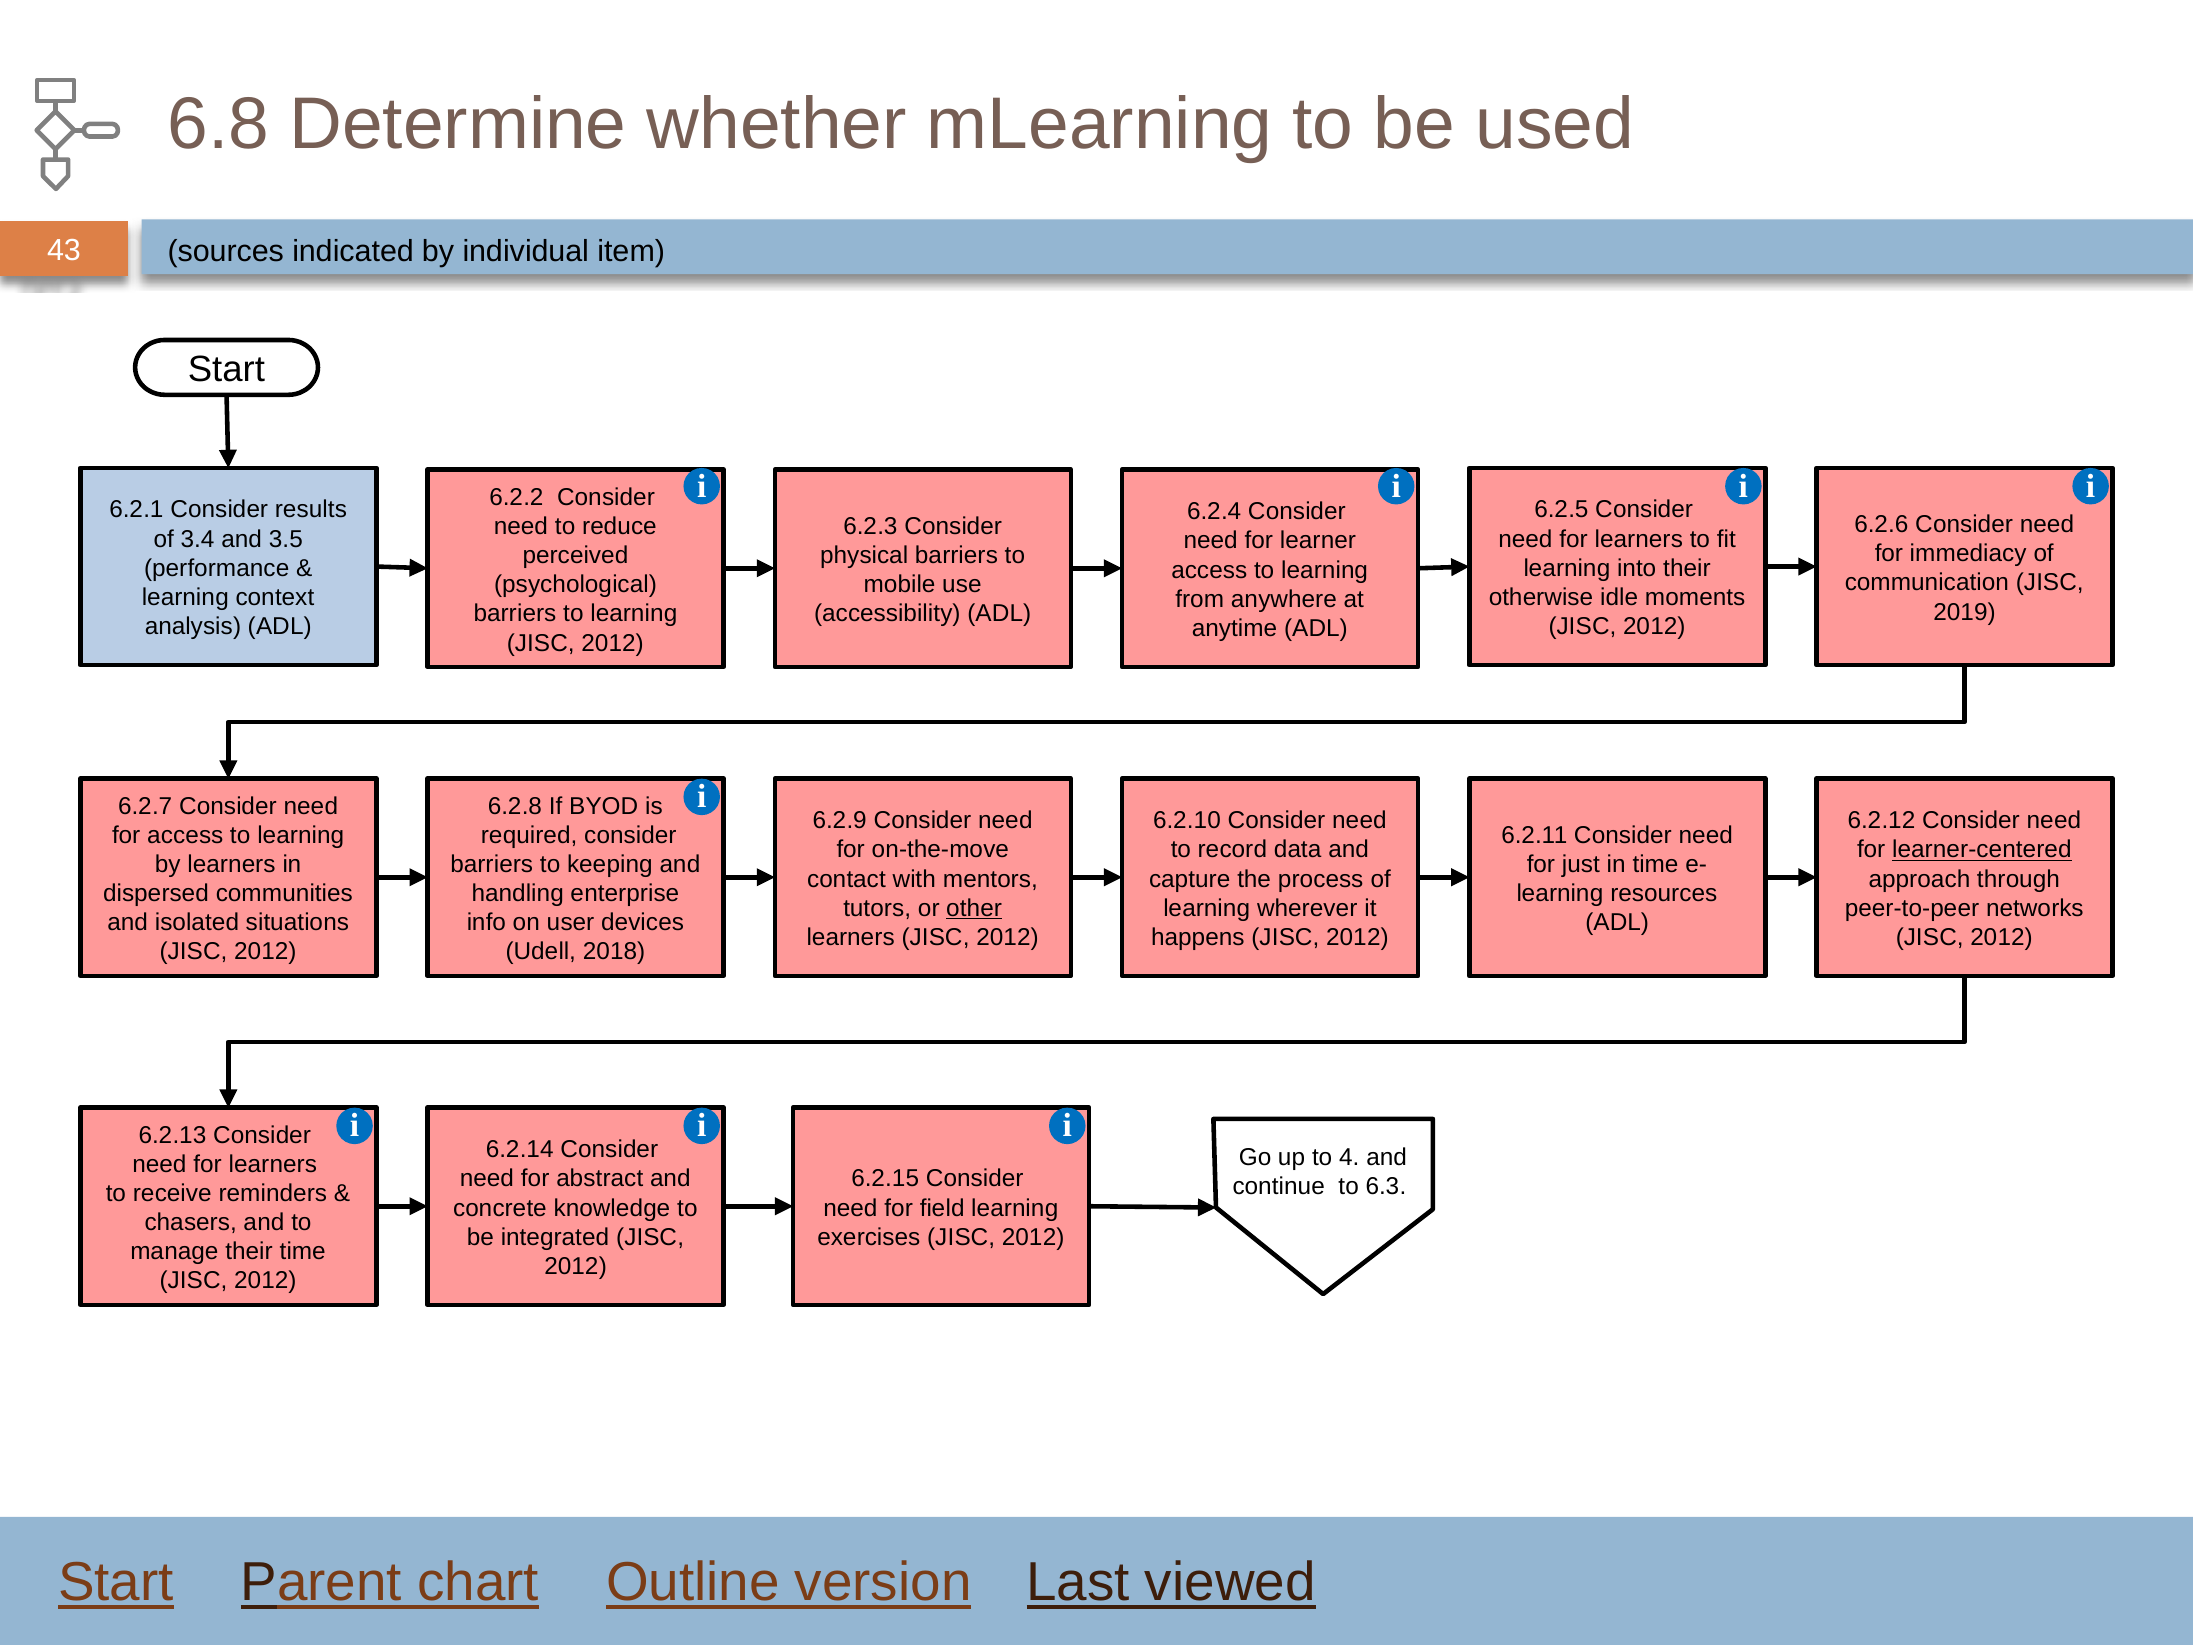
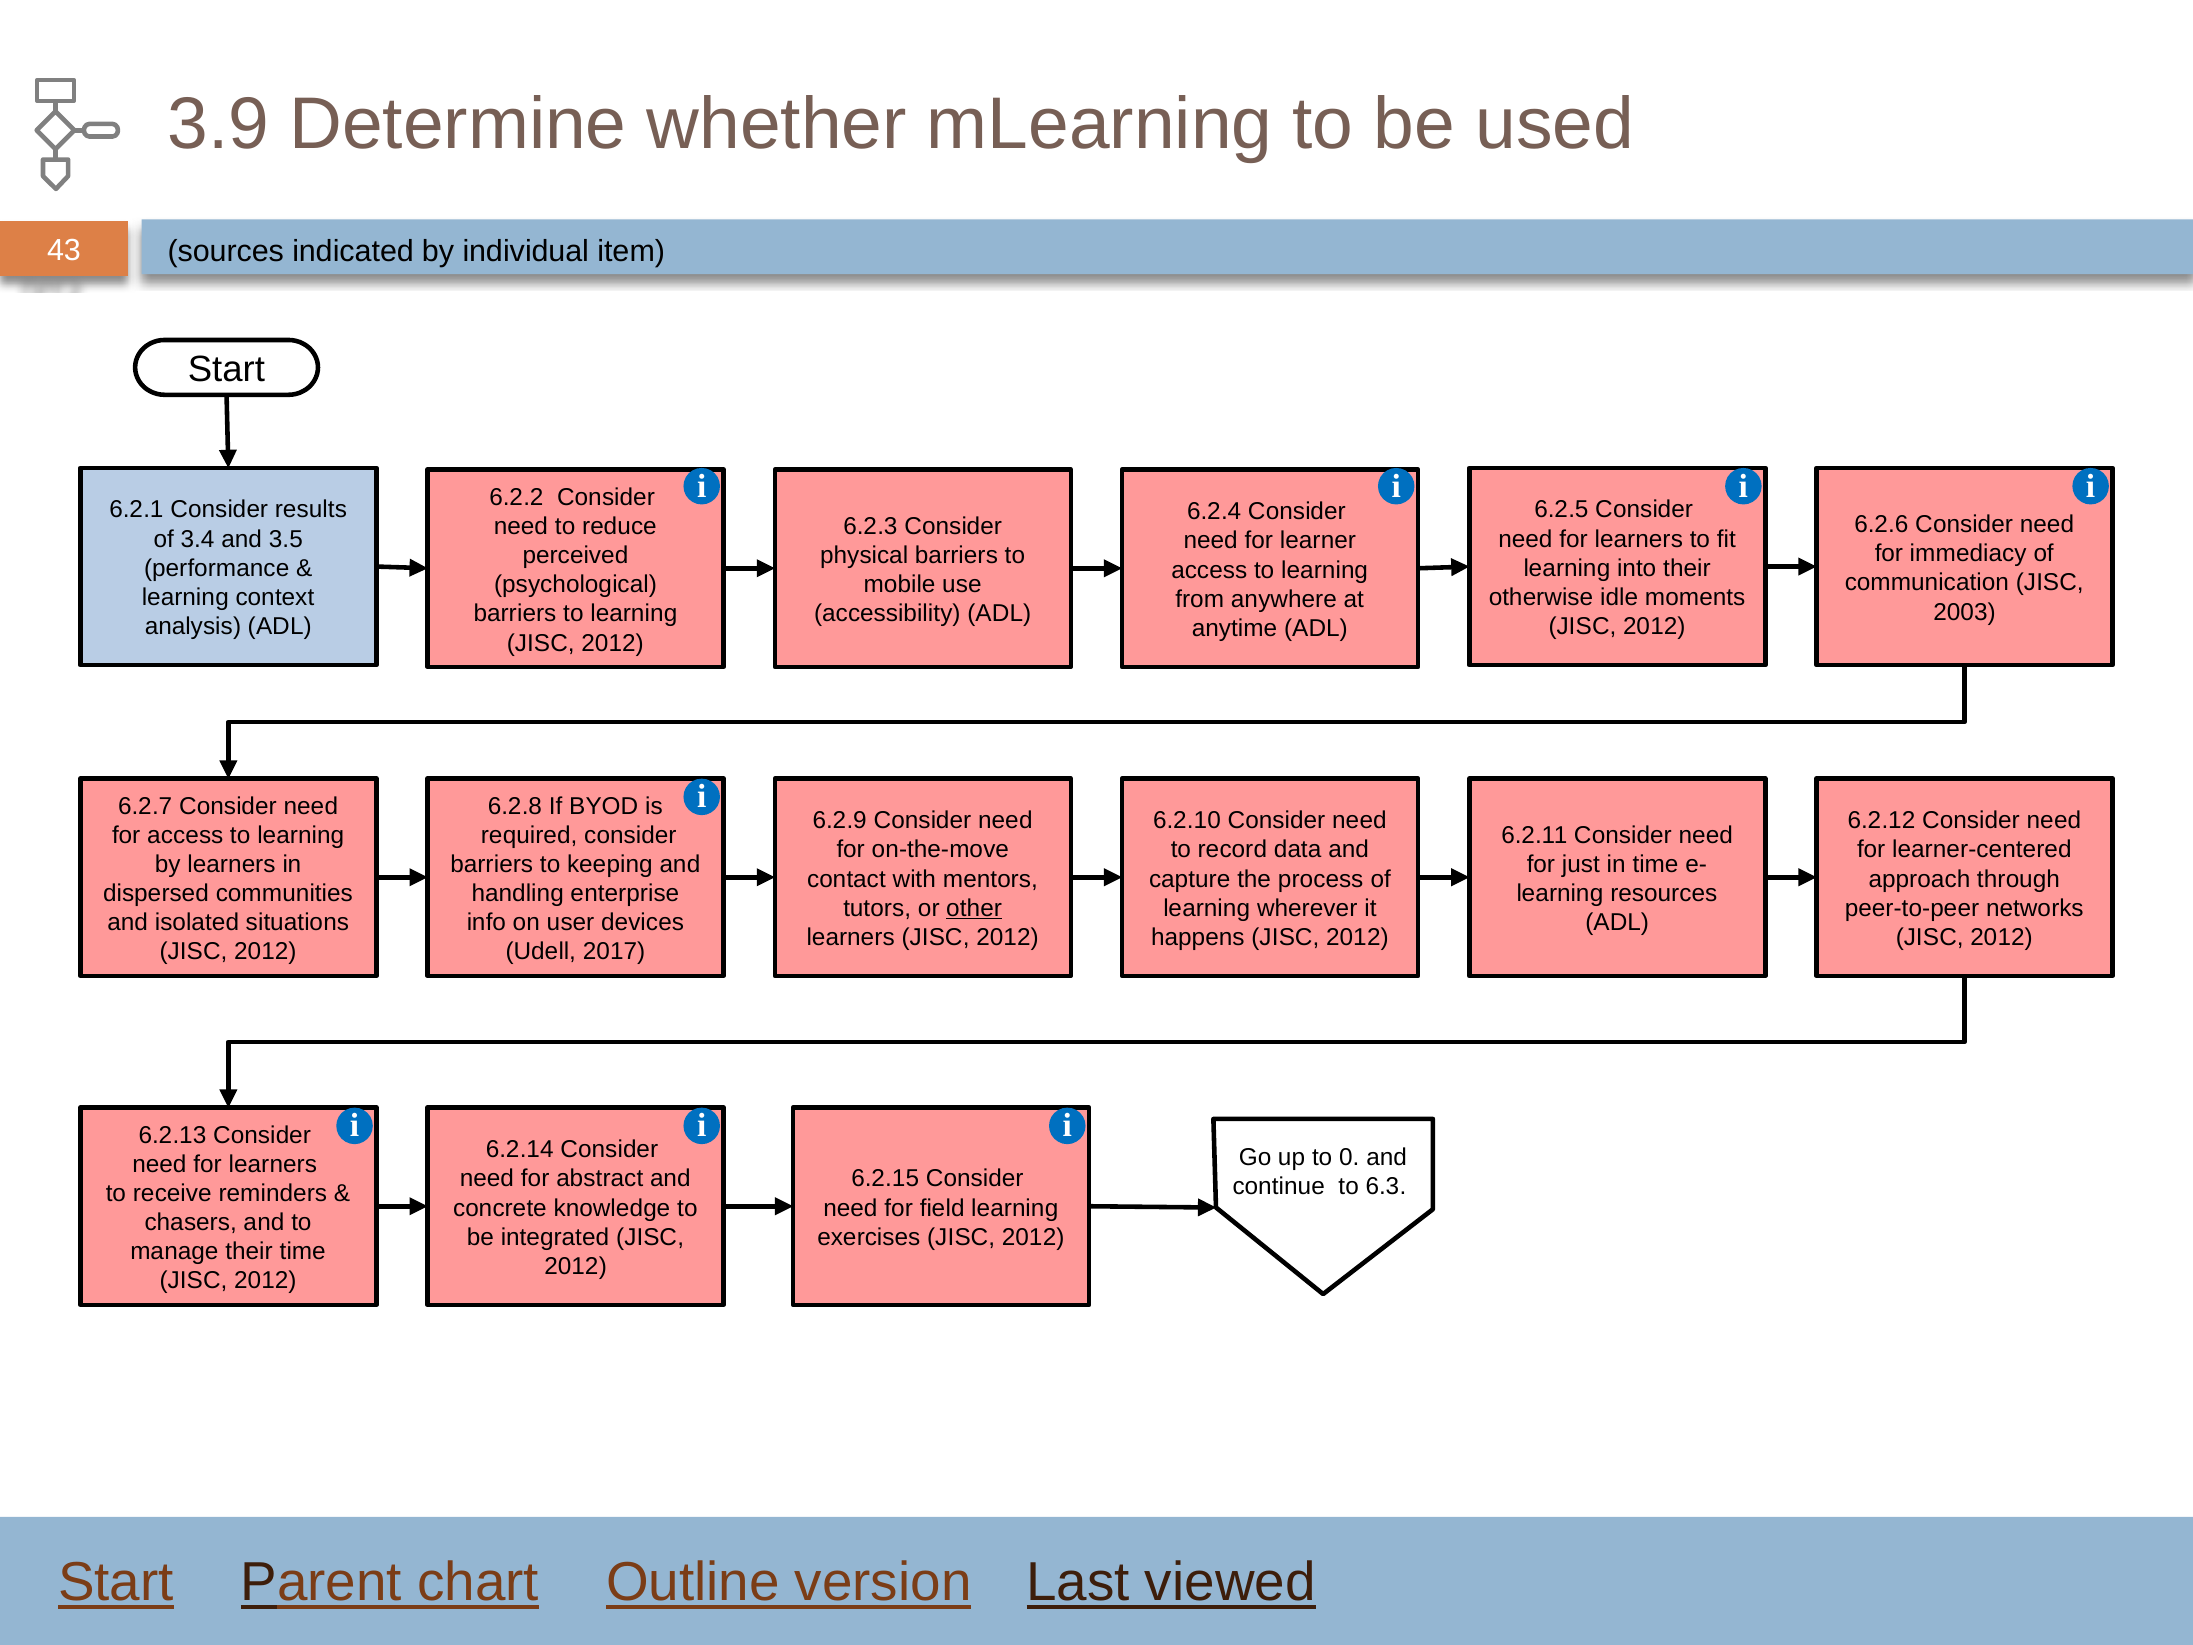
6.8: 6.8 -> 3.9 (218, 125)
2019: 2019 -> 2003 (1965, 612)
learner-centered underline: present -> none (1982, 850)
2018: 2018 -> 2017 (614, 952)
4: 4 -> 0 (1349, 1157)
